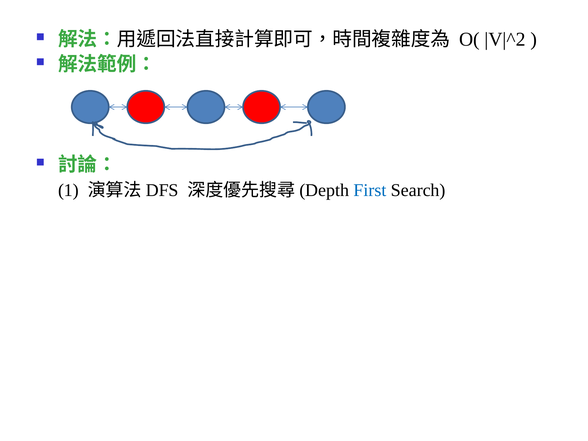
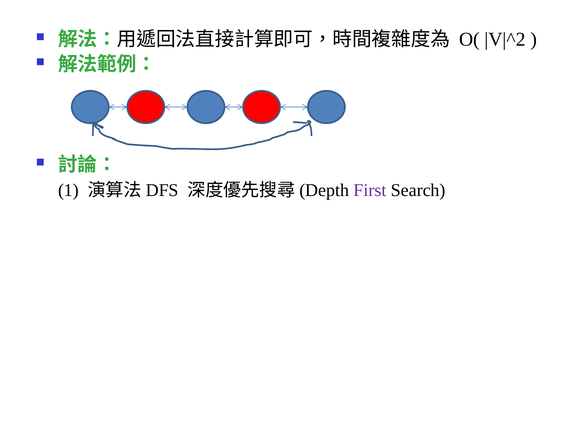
First colour: blue -> purple (370, 190)
